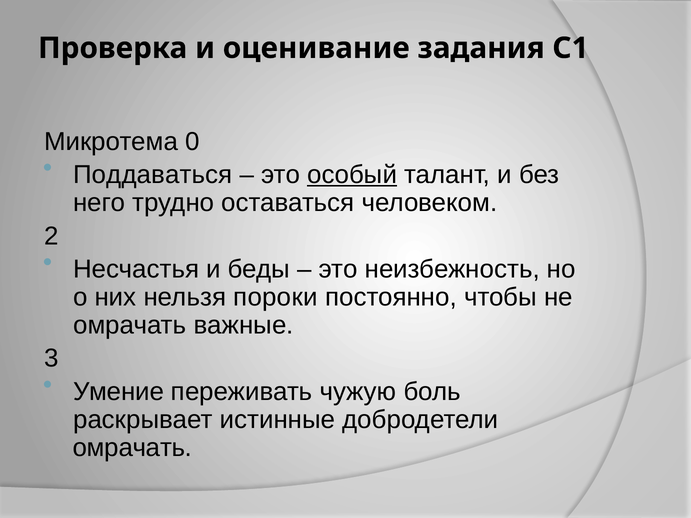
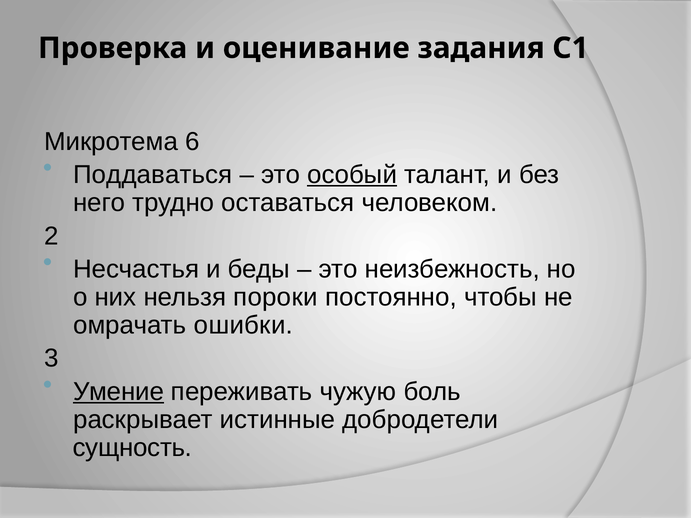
0: 0 -> 6 (192, 142)
важные: важные -> ошибки (243, 325)
Умение underline: none -> present (119, 392)
омрачать: омрачать -> сущность (132, 448)
